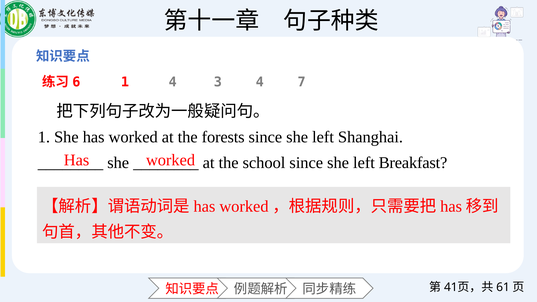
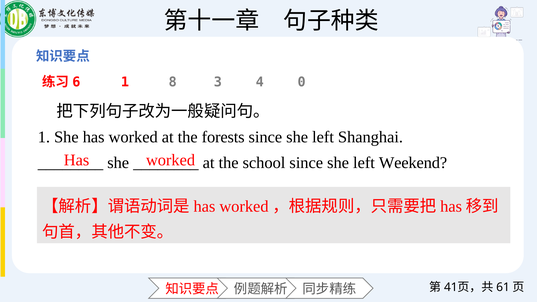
1 4: 4 -> 8 (173, 82)
7: 7 -> 0 (302, 82)
Breakfast: Breakfast -> Weekend (413, 163)
